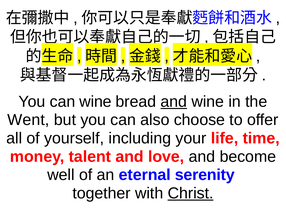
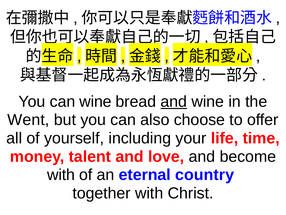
well: well -> with (61, 174)
serenity: serenity -> country (205, 174)
Christ underline: present -> none (191, 193)
